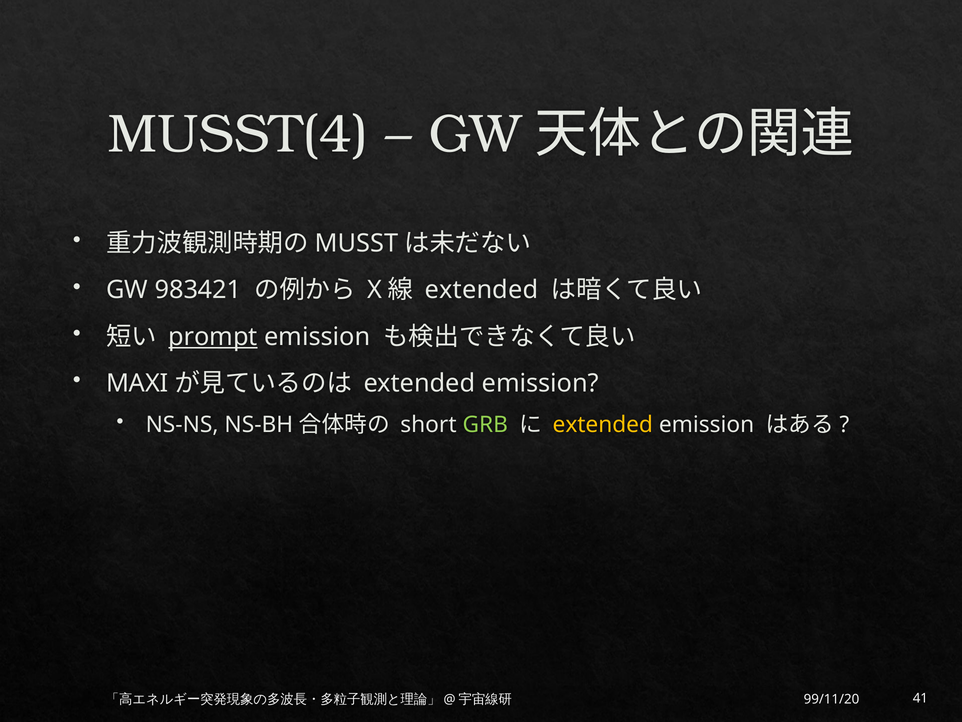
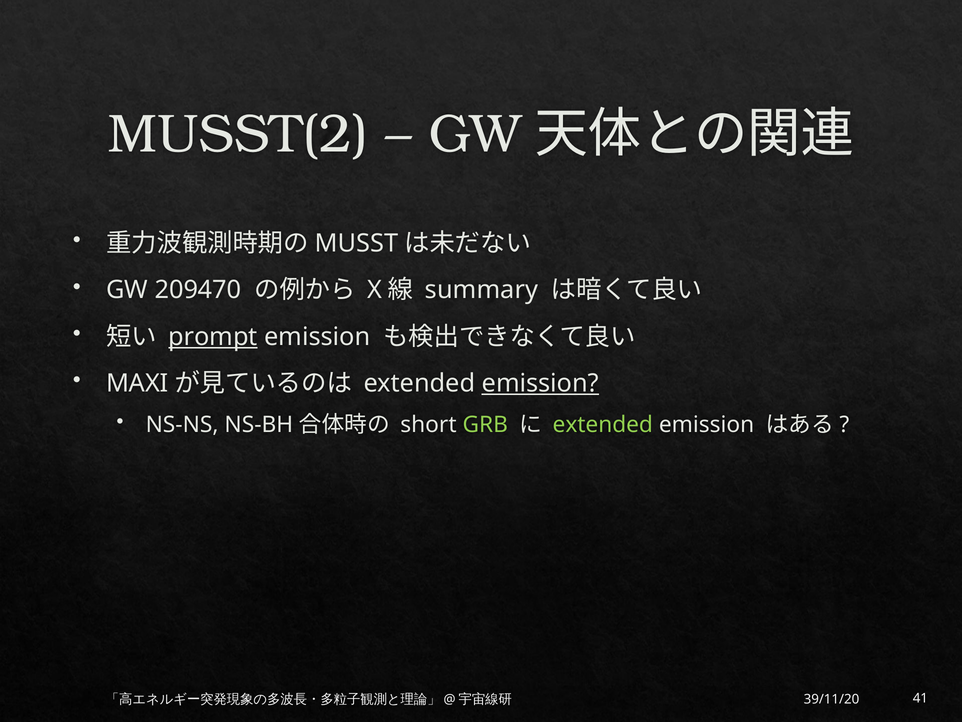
MUSST(4: MUSST(4 -> MUSST(2 (238, 134)
983421: 983421 -> 209470 (198, 290)
extended: extended -> summary (482, 290)
emission underline: none -> present (540, 383)
extended colour: yellow -> light green (603, 424)
99/11/20: 99/11/20 -> 39/11/20 (831, 699)
